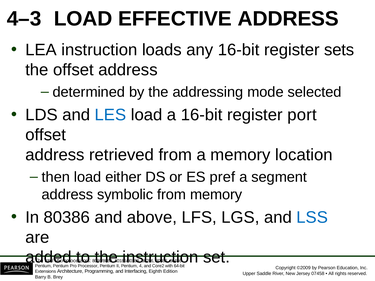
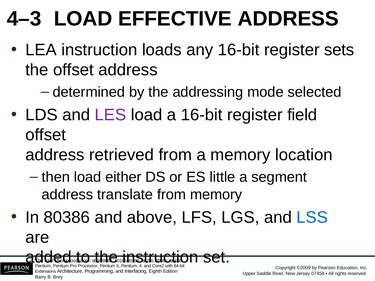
LES colour: blue -> purple (110, 115)
port: port -> field (302, 115)
pref: pref -> little (222, 177)
symbolic: symbolic -> translate (125, 195)
